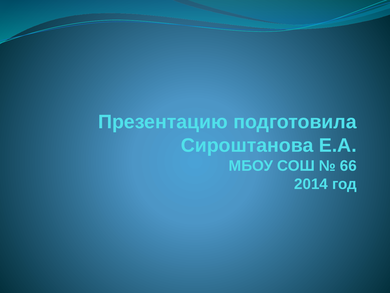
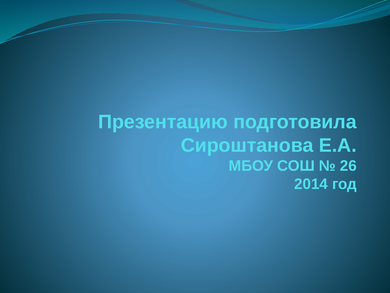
66: 66 -> 26 (348, 166)
